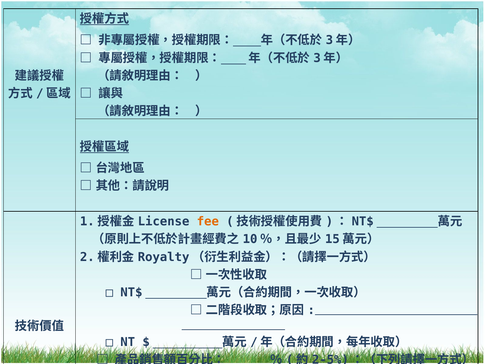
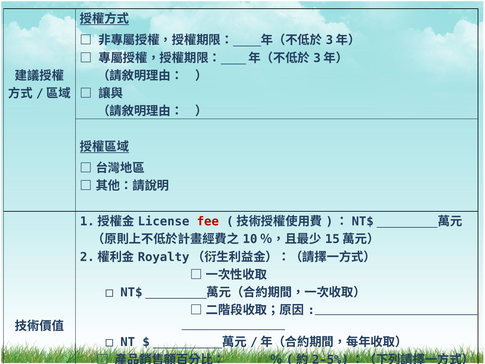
fee colour: orange -> red (208, 221)
